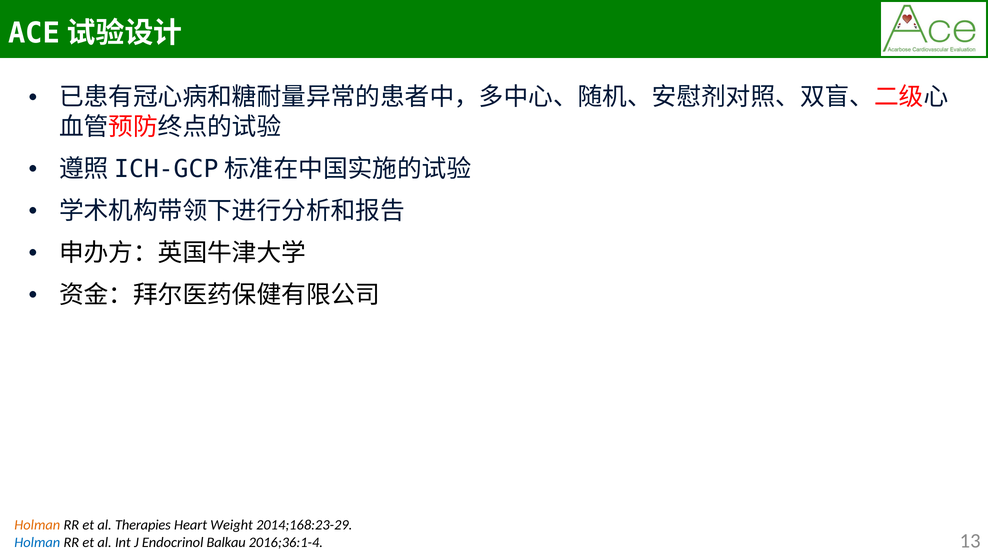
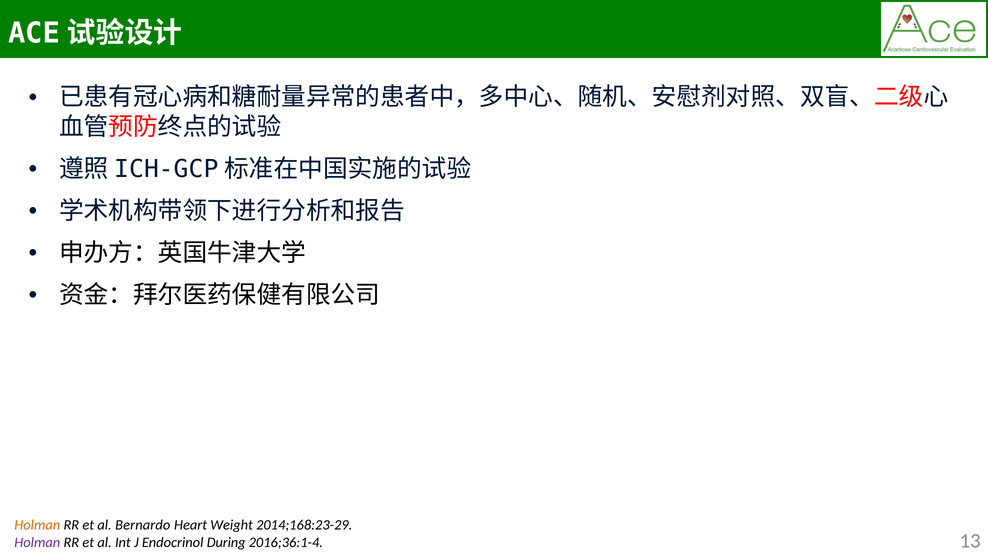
Therapies: Therapies -> Bernardo (143, 525)
Holman colour: blue -> purple (37, 542)
Balkau: Balkau -> During (226, 542)
